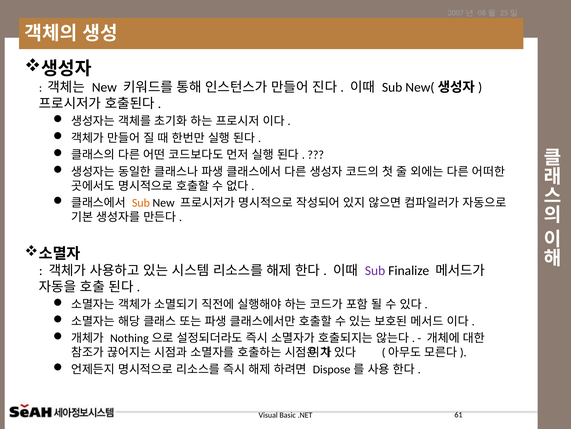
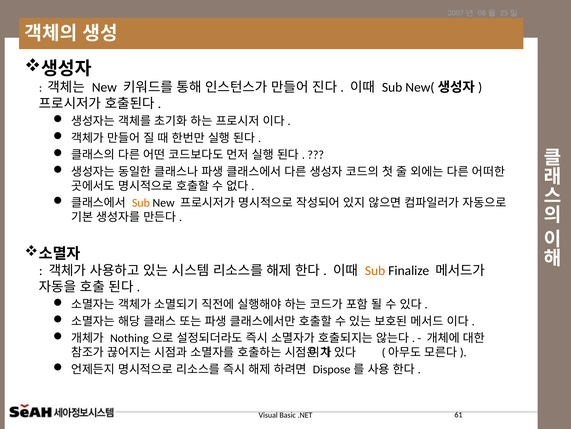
Sub colour: purple -> orange (375, 270)
